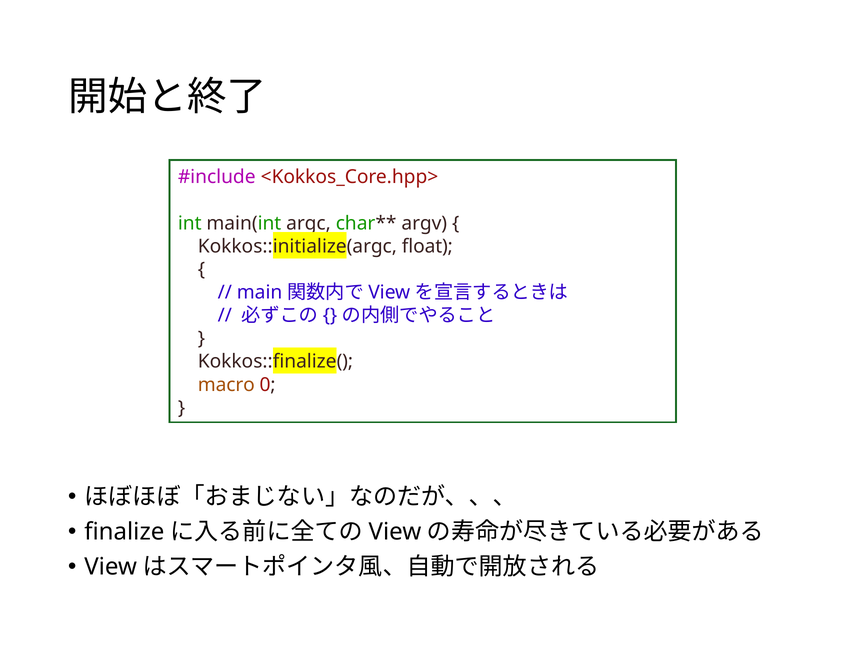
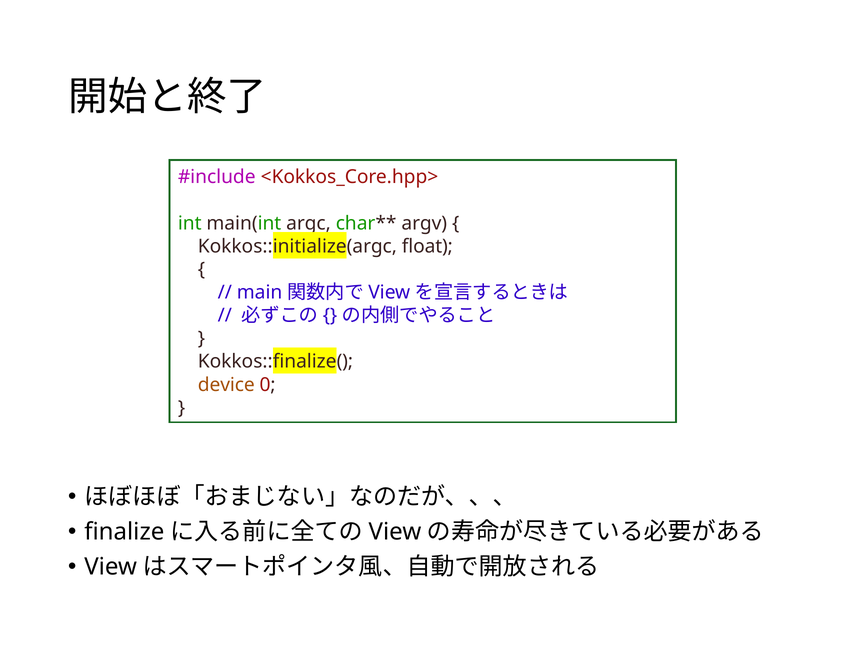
macro: macro -> device (226, 385)
